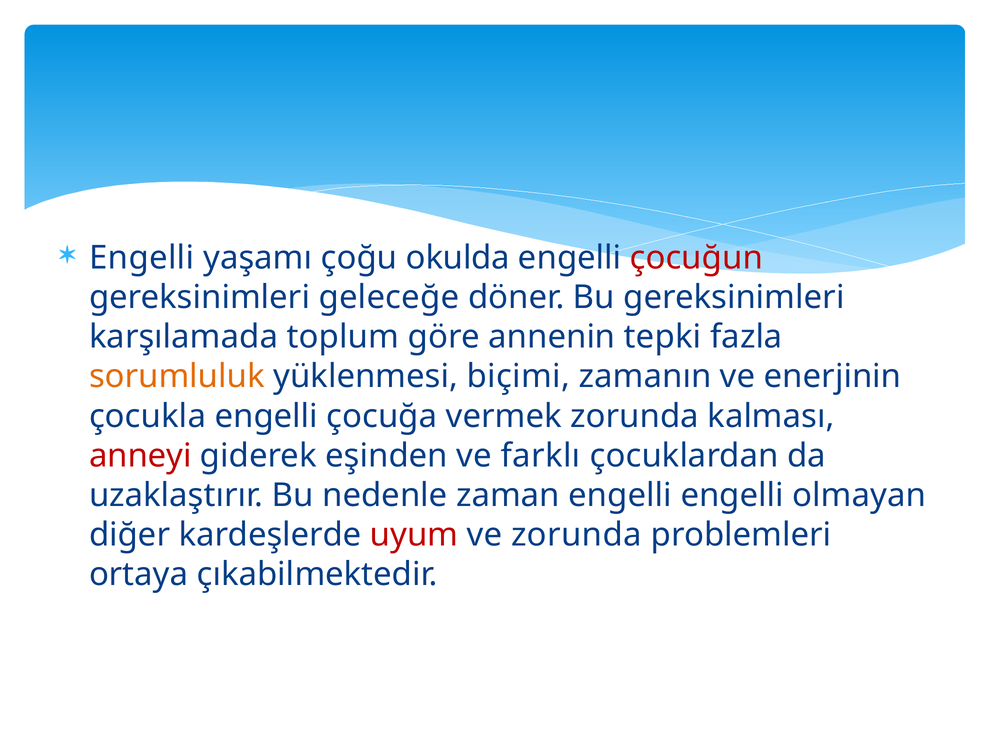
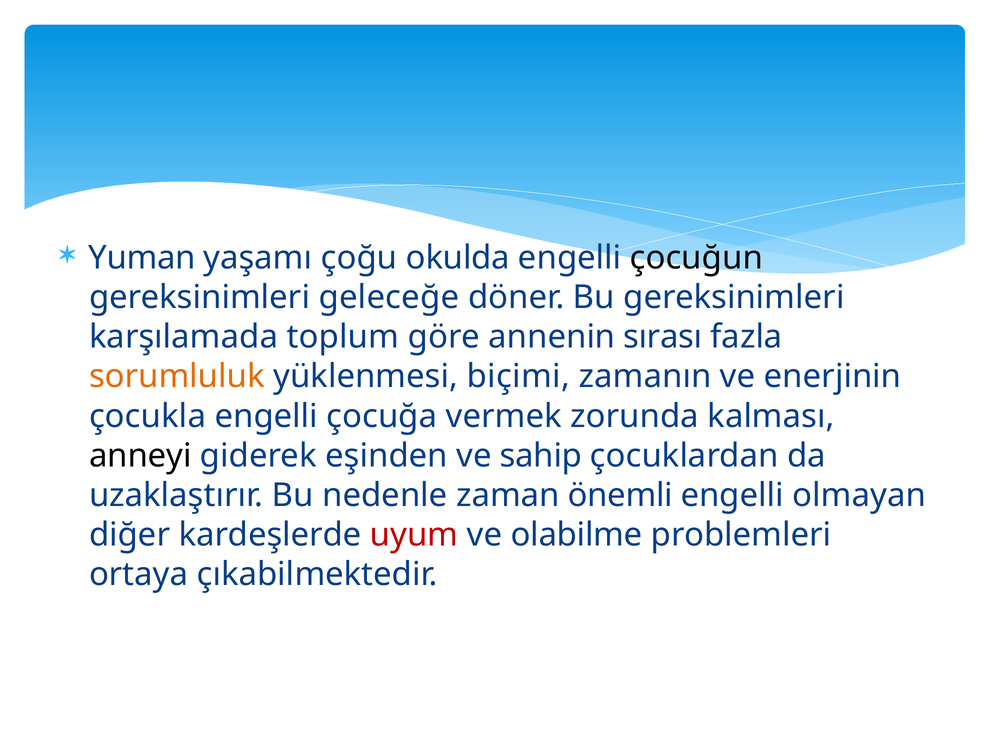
Engelli: Engelli -> Yuman (142, 258)
çocuğun colour: red -> black (696, 258)
tepki: tepki -> sırası (663, 337)
anneyi colour: red -> black (140, 456)
farklı: farklı -> sahip (541, 456)
zaman engelli: engelli -> önemli (620, 495)
ve zorunda: zorunda -> olabilme (577, 535)
